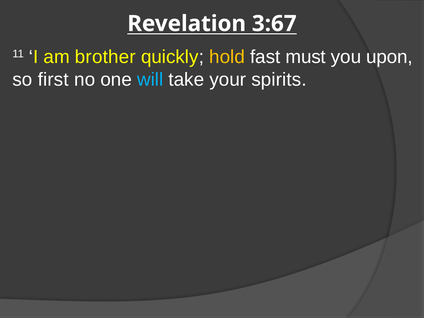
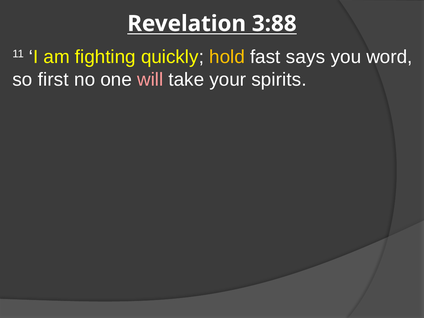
3:67: 3:67 -> 3:88 (274, 24)
brother: brother -> fighting (105, 57)
must: must -> says (305, 57)
upon: upon -> word (389, 57)
will colour: light blue -> pink (150, 79)
